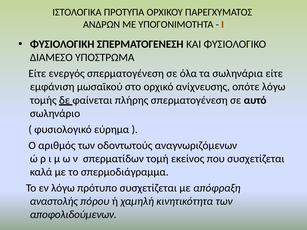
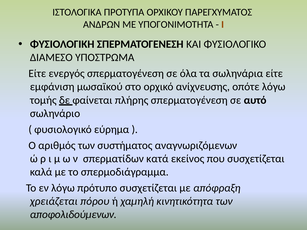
οδοντωτούς: οδοντωτούς -> συστήματος (125, 146)
τομή: τομή -> κατά (157, 159)
αναστολής: αναστολής -> χρειάζεται (54, 201)
